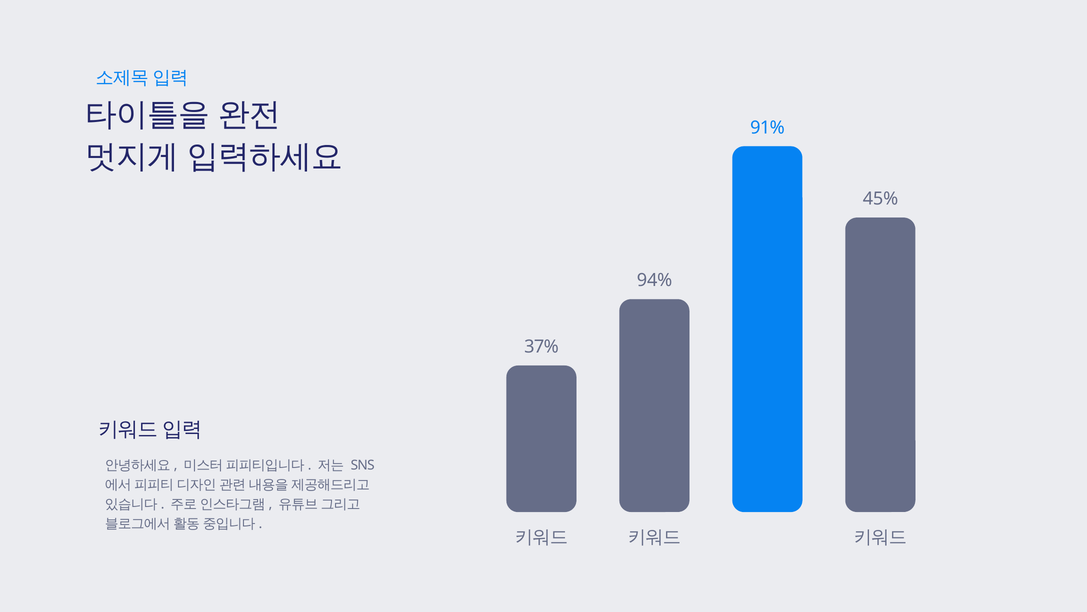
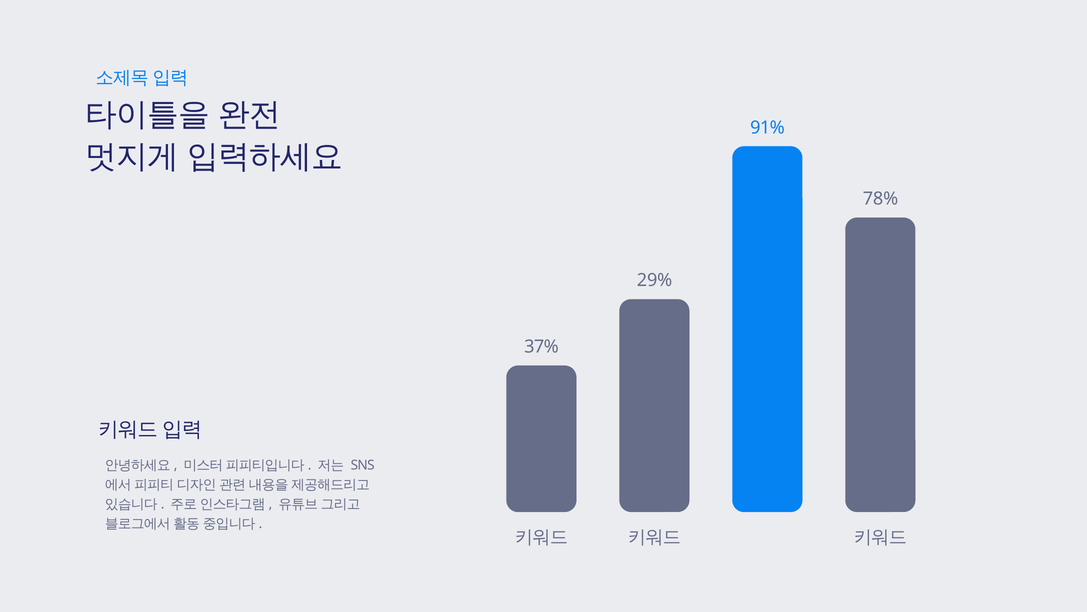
45%: 45% -> 78% (880, 199)
94%: 94% -> 29% (655, 280)
